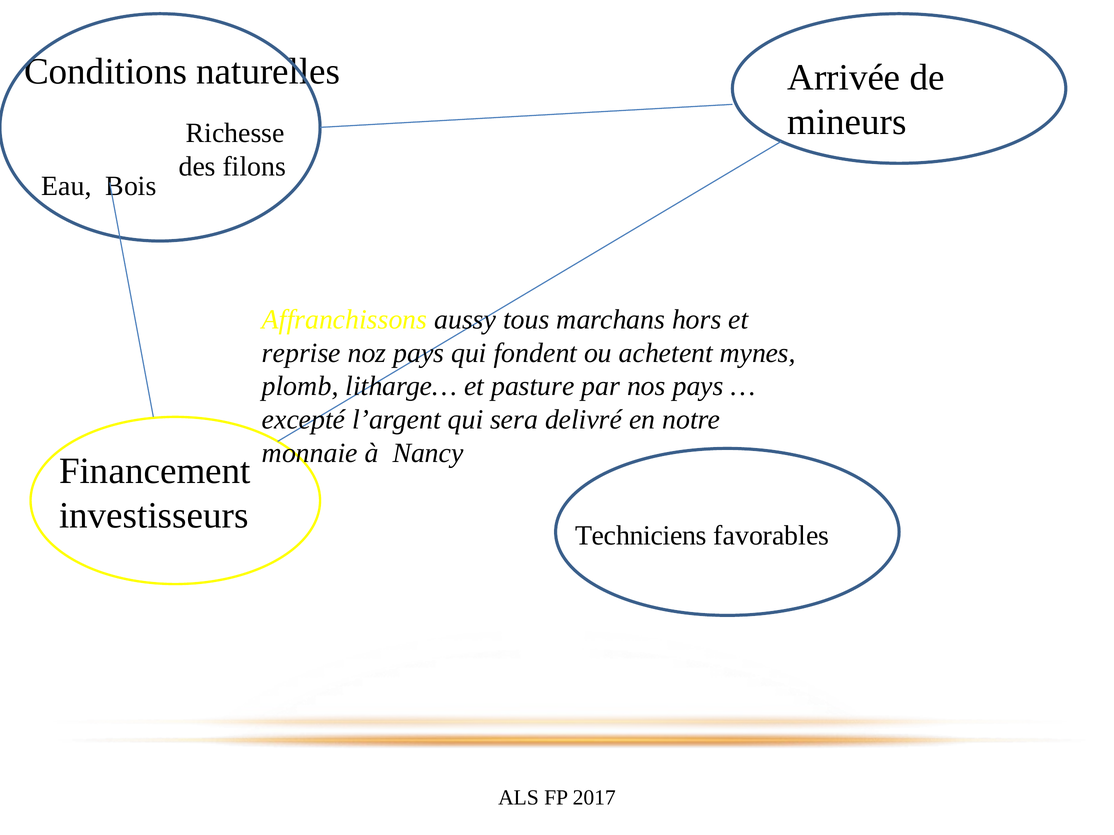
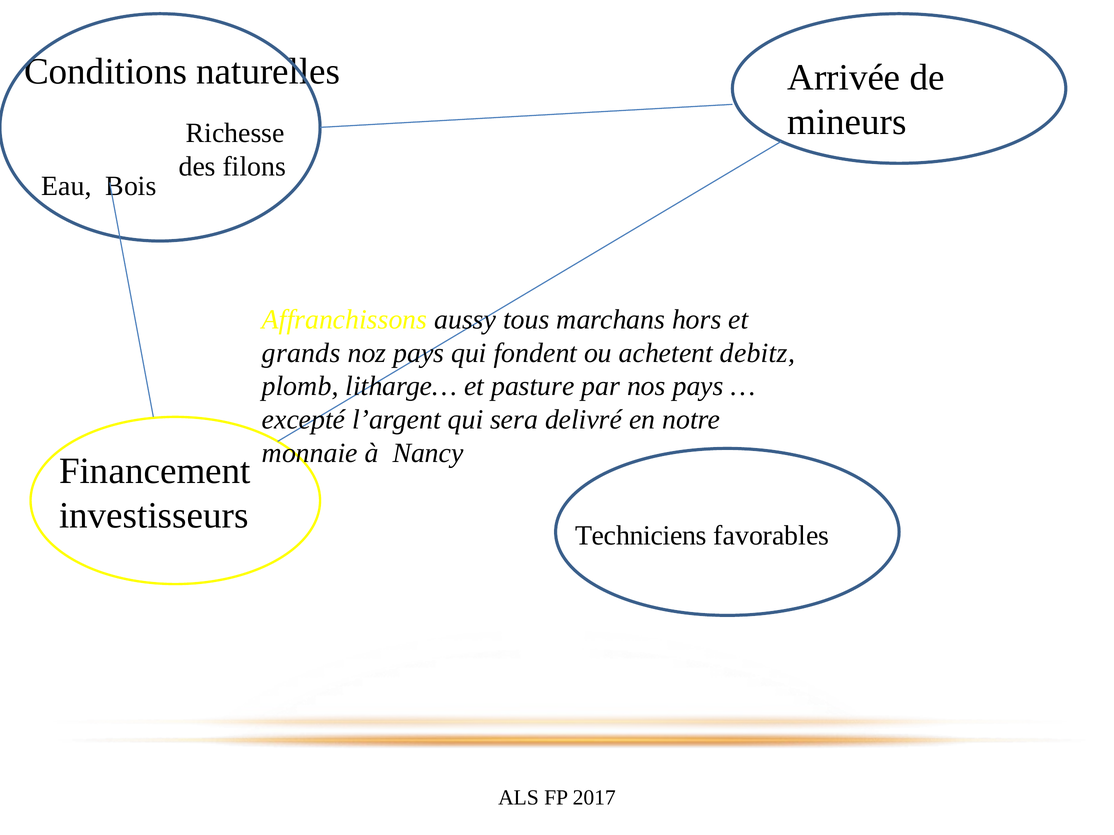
reprise: reprise -> grands (301, 353)
mynes: mynes -> debitz (758, 353)
